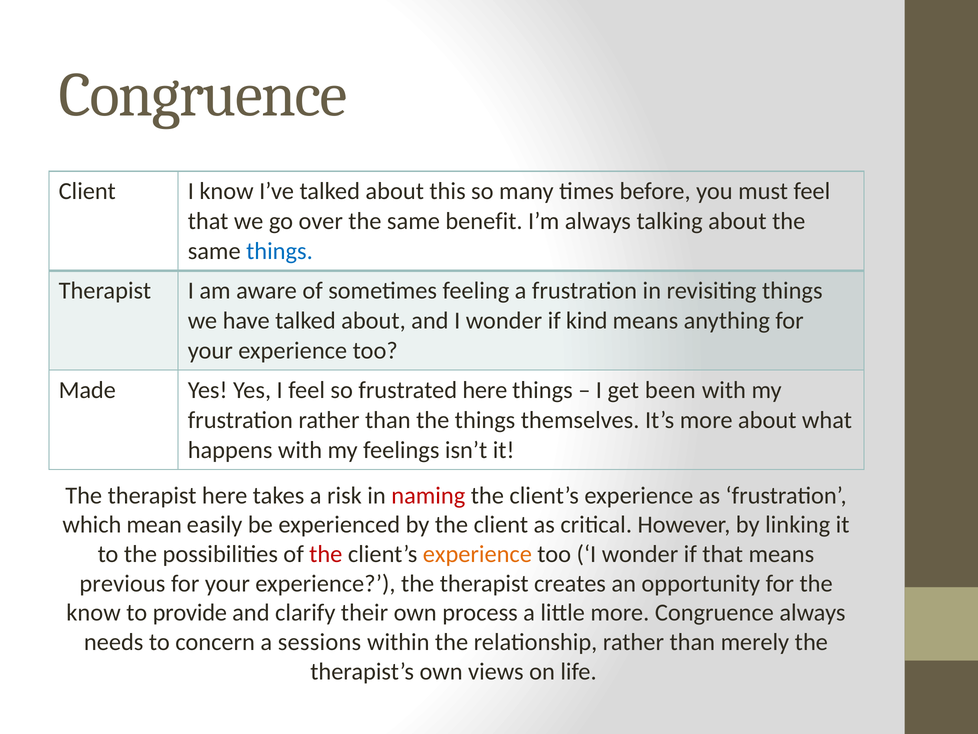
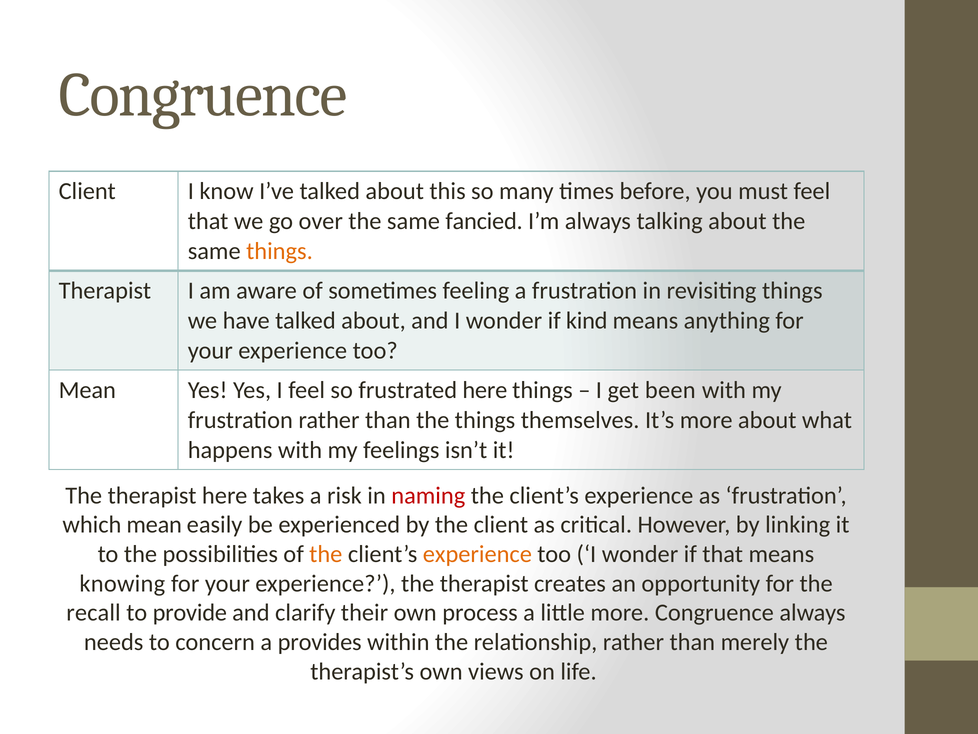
benefit: benefit -> fancied (484, 221)
things colour: blue -> orange (279, 251)
Made: Made -> Mean (87, 390)
the colour: red -> orange (326, 554)
previous: previous -> knowing (122, 583)
know: know -> recall (94, 612)
sessions: sessions -> provides (320, 642)
